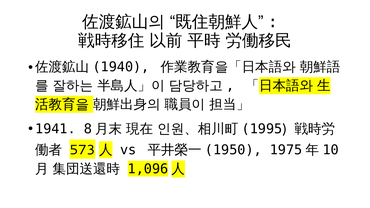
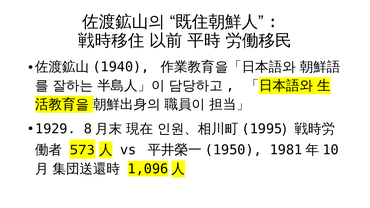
1941: 1941 -> 1929 (55, 129)
1975: 1975 -> 1981 (286, 150)
